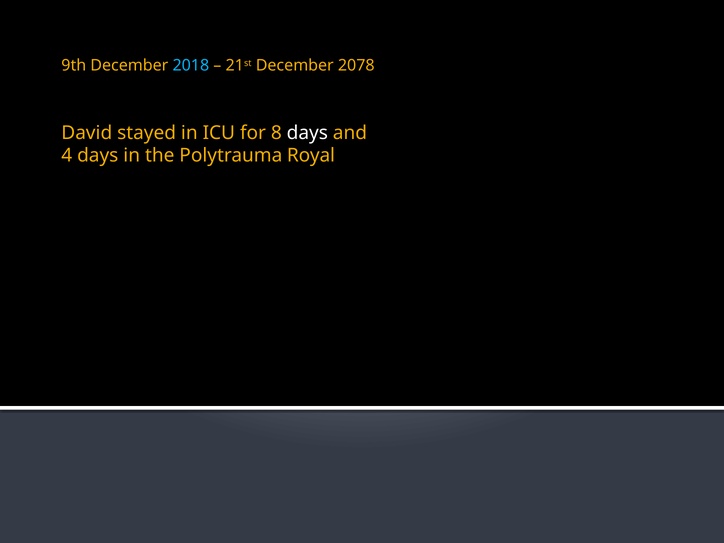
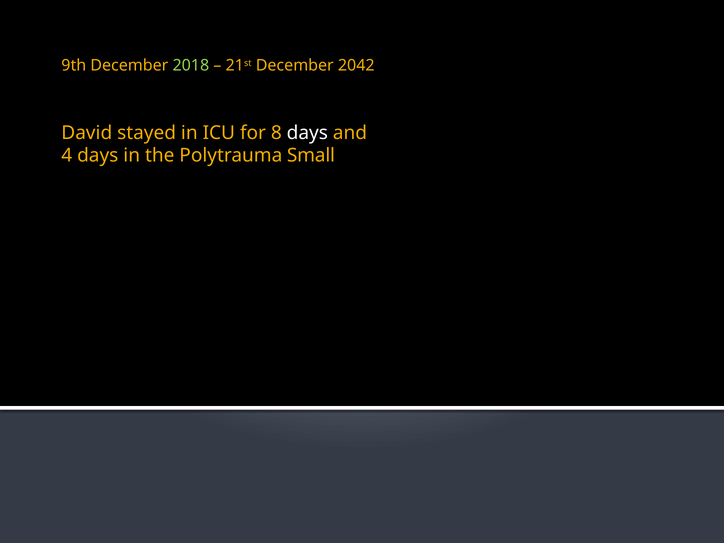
2018 colour: light blue -> light green (191, 66)
2078: 2078 -> 2042 (356, 66)
Royal: Royal -> Small (311, 156)
